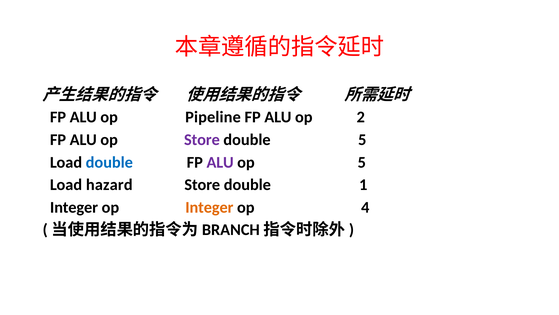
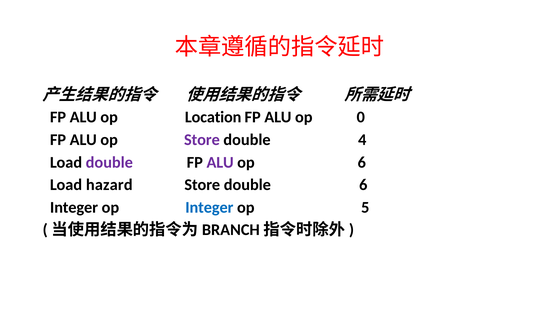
Pipeline: Pipeline -> Location (213, 117)
2: 2 -> 0 (361, 117)
double 5: 5 -> 4 (362, 140)
double colour: blue -> purple (109, 162)
op 5: 5 -> 6 (362, 162)
double 1: 1 -> 6 (363, 185)
Integer colour: orange -> blue (209, 207)
4: 4 -> 5 (365, 207)
